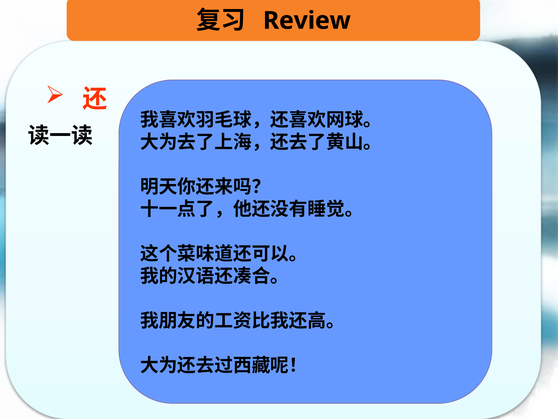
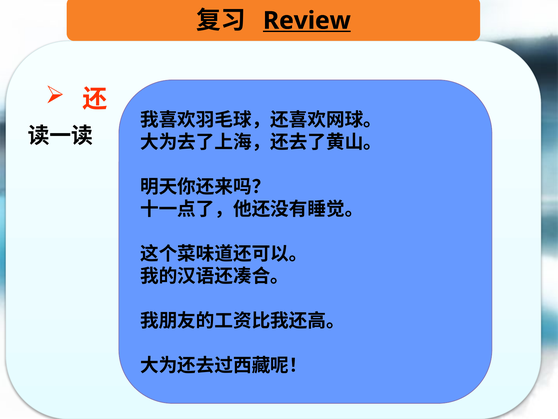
Review underline: none -> present (307, 21)
